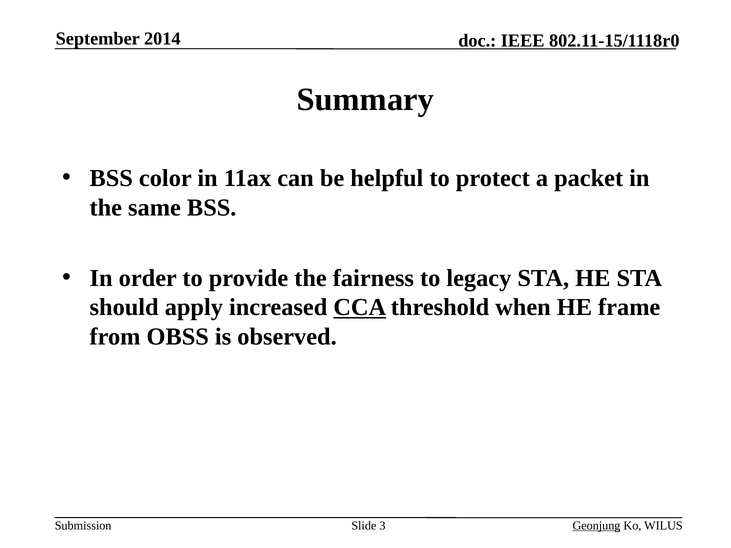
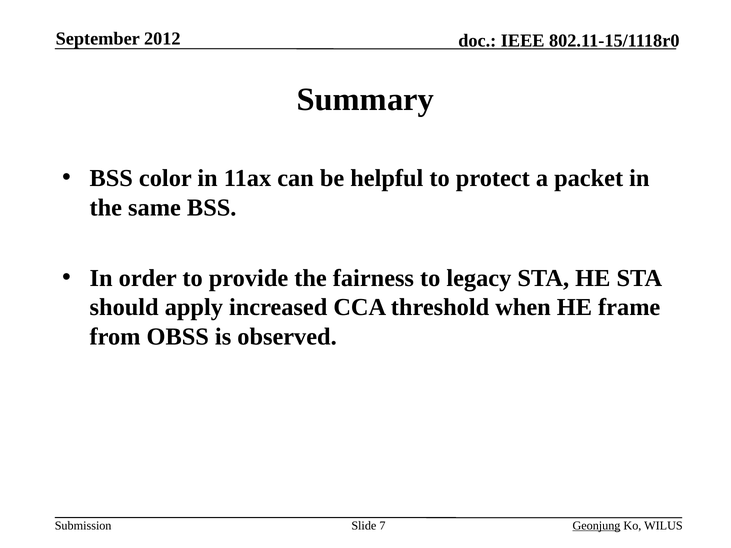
2014: 2014 -> 2012 (162, 39)
CCA underline: present -> none (360, 308)
3: 3 -> 7 (382, 526)
